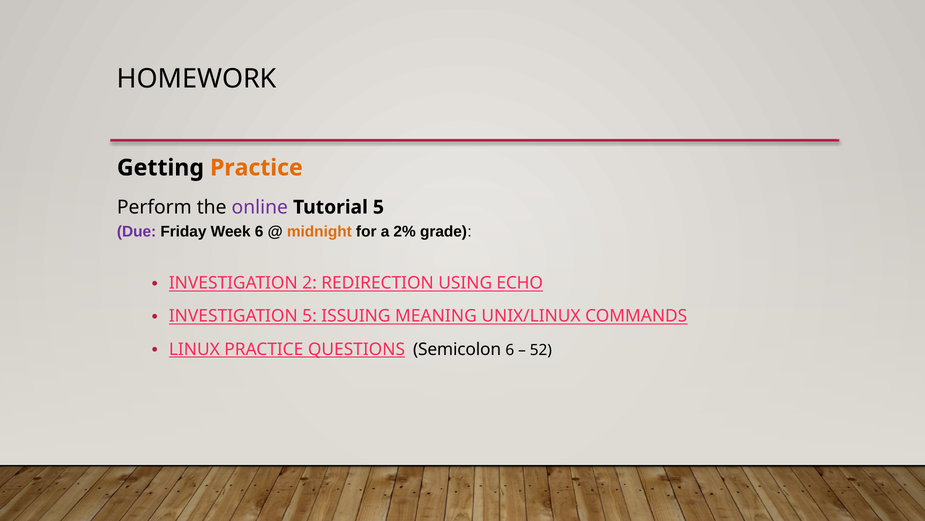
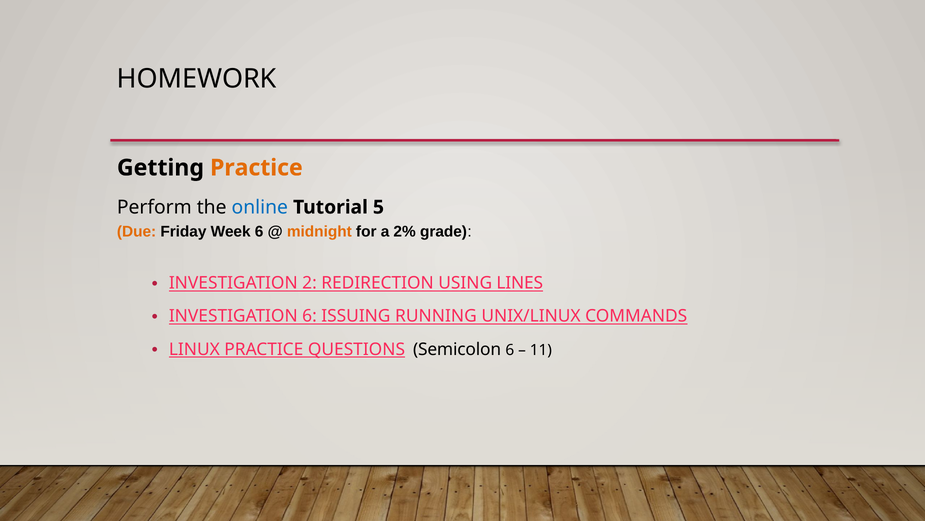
online colour: purple -> blue (260, 207)
Due colour: purple -> orange (137, 231)
ECHO: ECHO -> LINES (520, 283)
INVESTIGATION 5: 5 -> 6 (309, 316)
MEANING: MEANING -> RUNNING (436, 316)
52: 52 -> 11 (541, 349)
